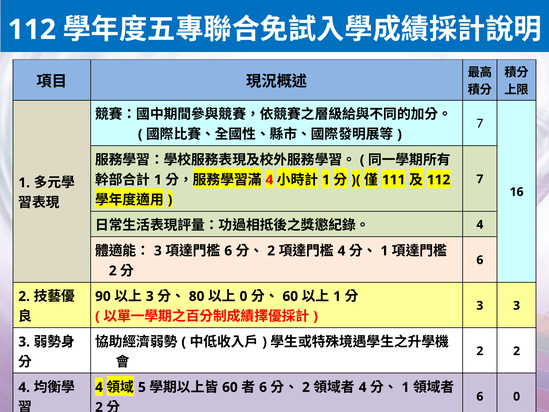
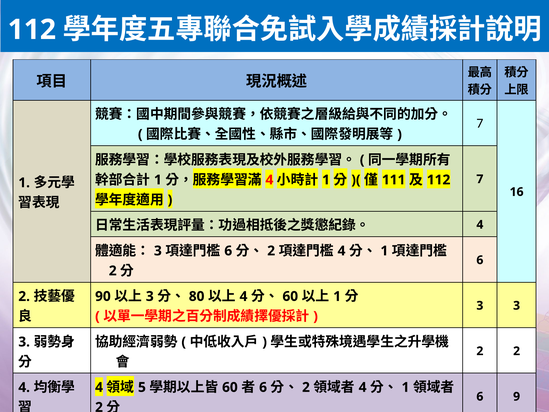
0: 0 -> 4 (243, 296)
6 0: 0 -> 9 (517, 396)
